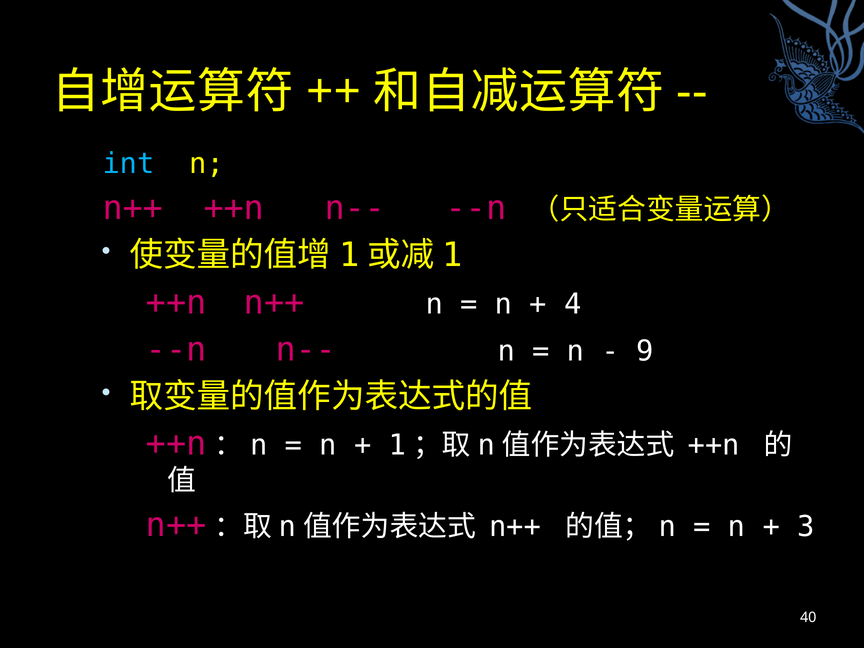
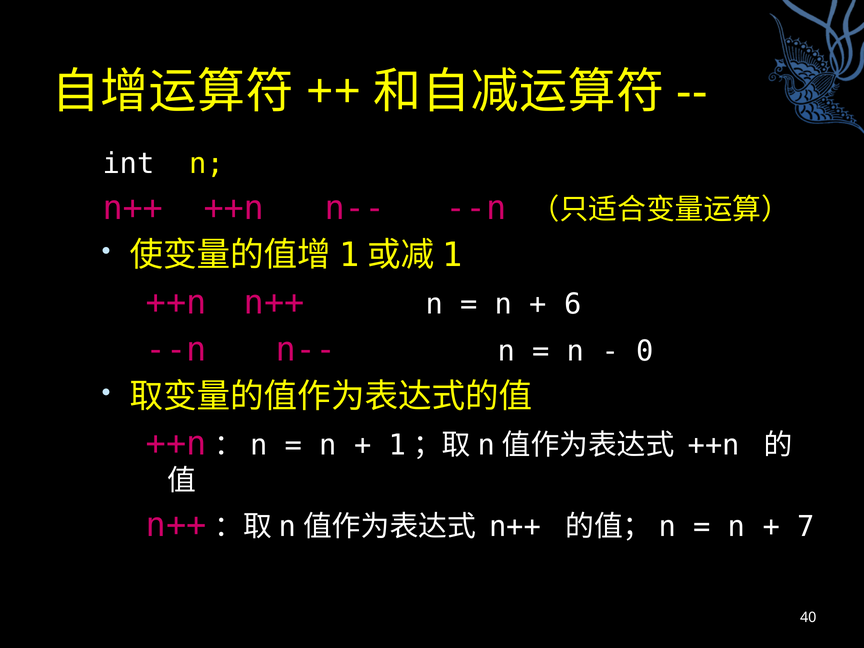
int colour: light blue -> white (129, 164)
4: 4 -> 6 (573, 304)
9: 9 -> 0 (645, 351)
3: 3 -> 7 (806, 527)
